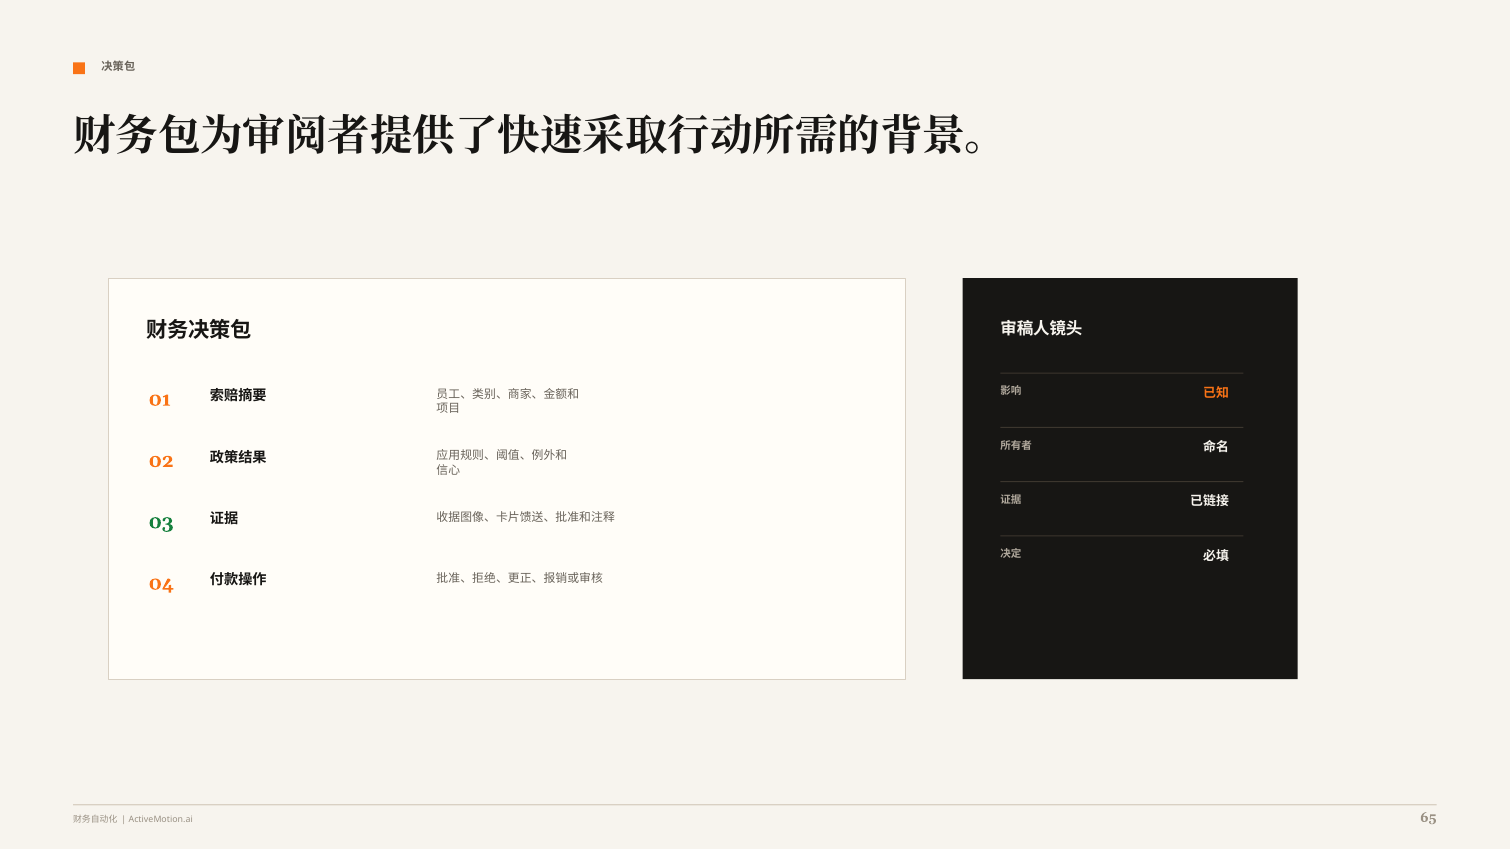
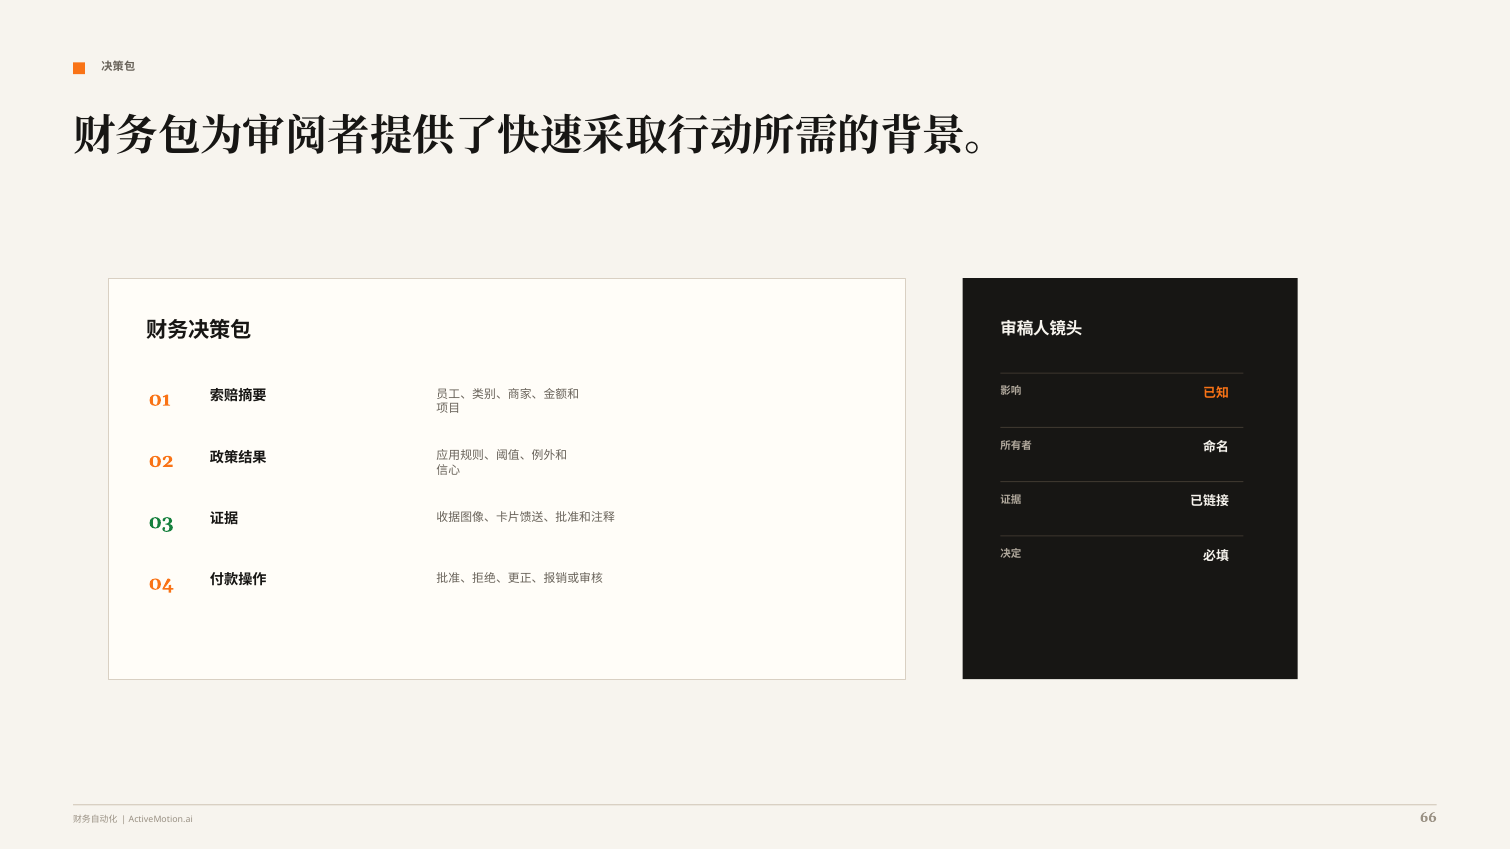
65: 65 -> 66 (1428, 818)
